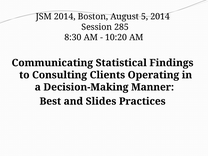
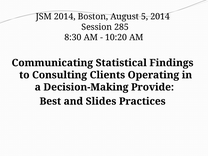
Manner: Manner -> Provide (153, 87)
